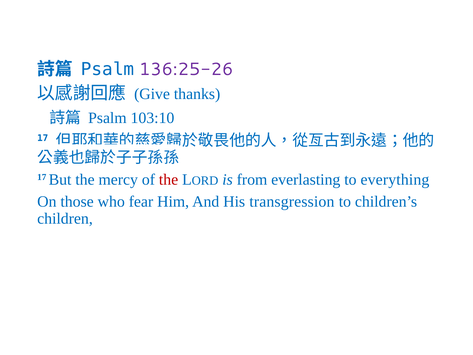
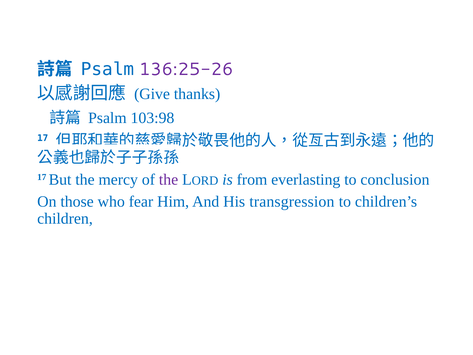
103:10: 103:10 -> 103:98 (152, 118)
the colour: red -> purple (169, 179)
everything: everything -> conclusion (395, 179)
